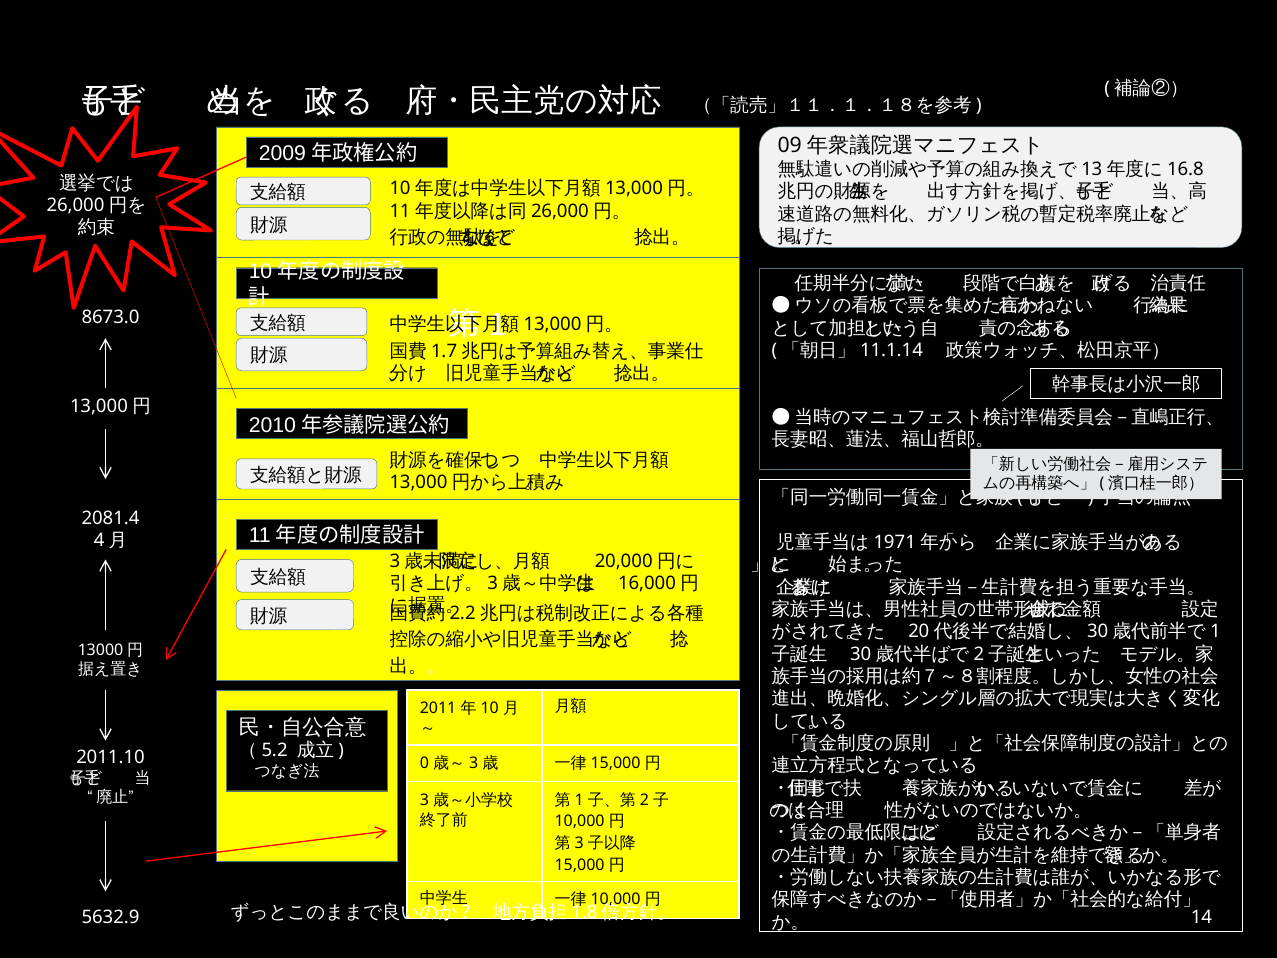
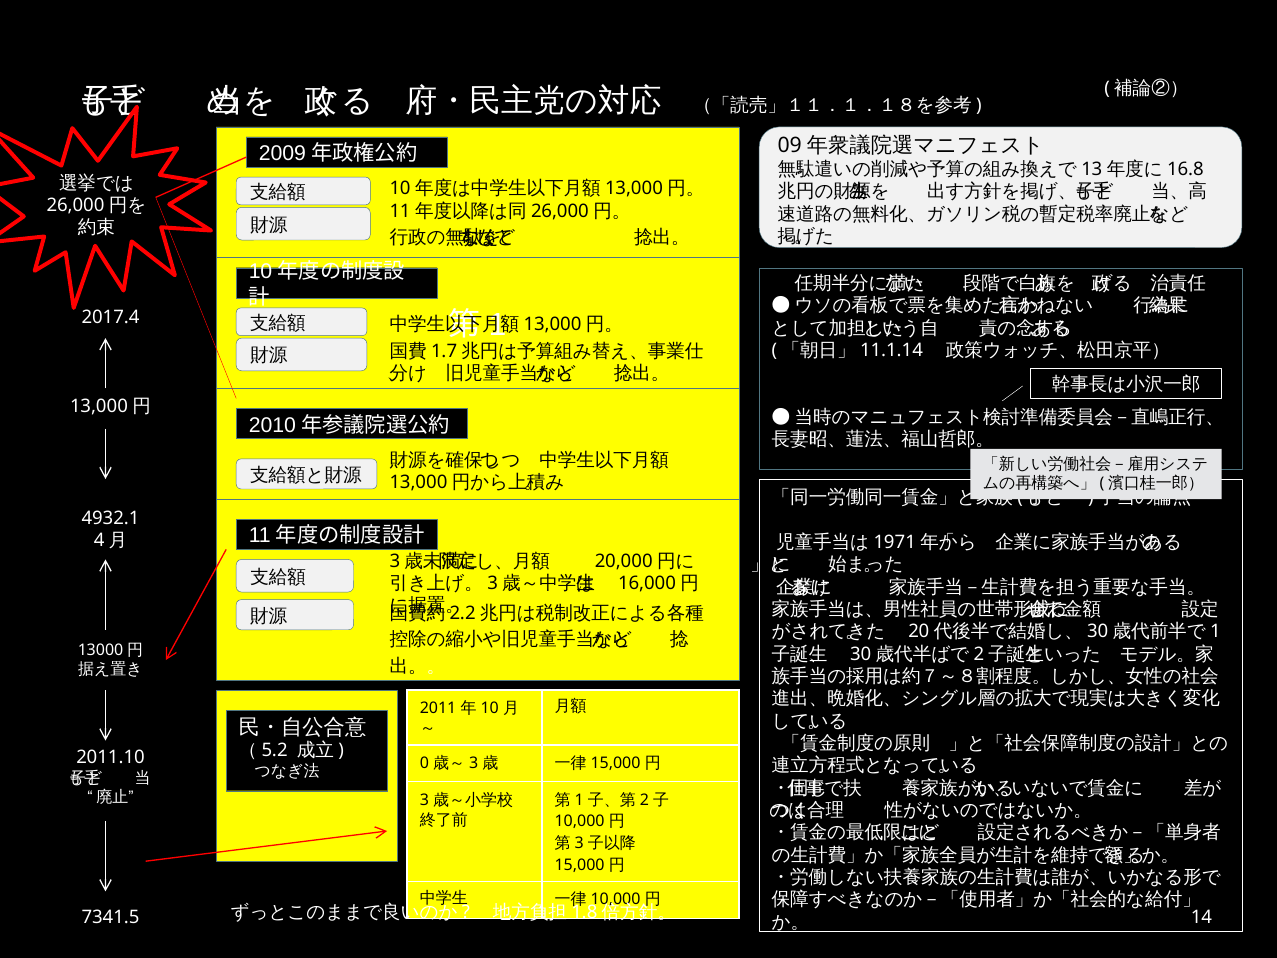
8673.0: 8673.0 -> 2017.4 (111, 317)
2081.4: 2081.4 -> 4932.1 (111, 518)
5632.9: 5632.9 -> 7341.5 (111, 917)
